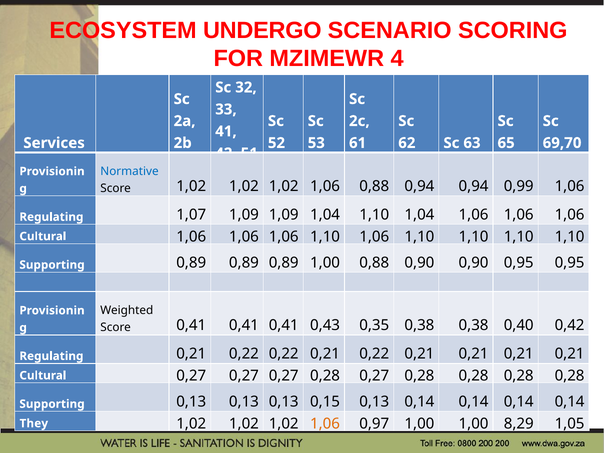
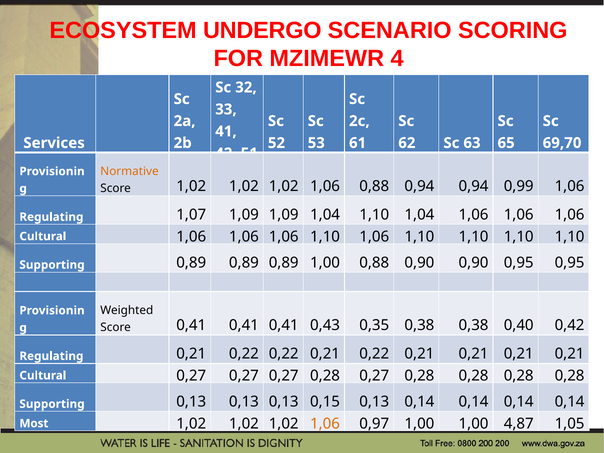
Normative colour: blue -> orange (129, 171)
They: They -> Most (34, 423)
8,29: 8,29 -> 4,87 (519, 424)
